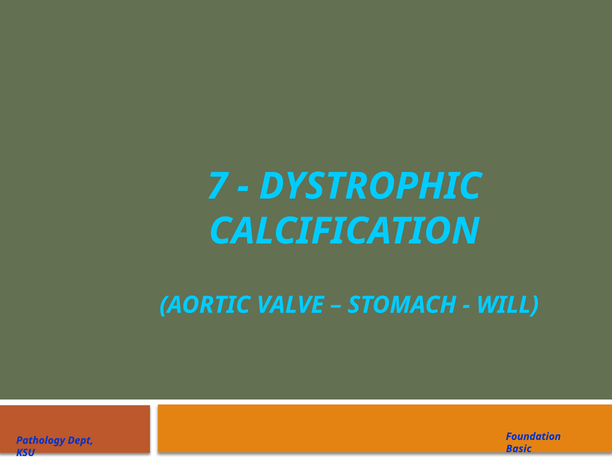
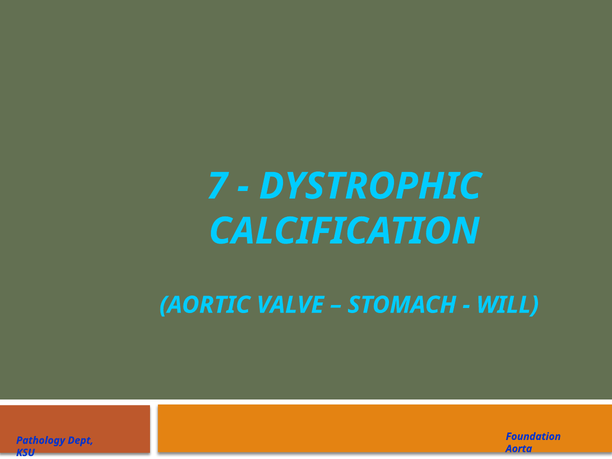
Basic: Basic -> Aorta (519, 449)
